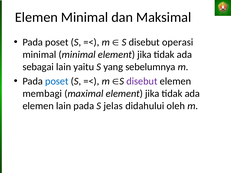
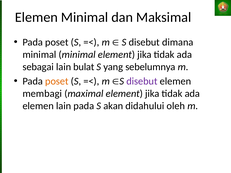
operasi: operasi -> dimana (178, 42)
yaitu: yaitu -> bulat (84, 67)
poset colour: blue -> orange (57, 81)
jelas: jelas -> akan (113, 106)
